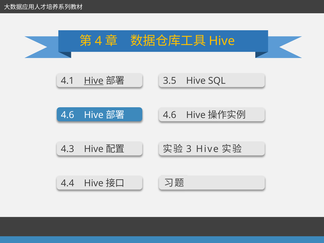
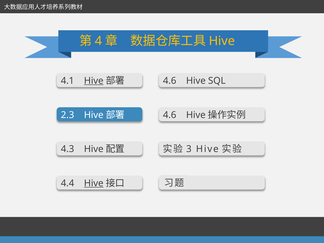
3.5: 3.5 -> 4.6 (170, 81)
4.6: 4.6 -> 2.3 (67, 115)
Hive underline: none -> present (94, 183)
